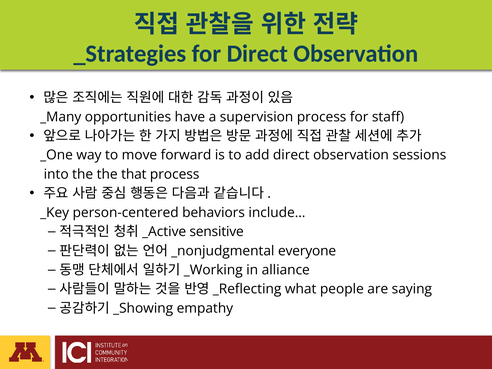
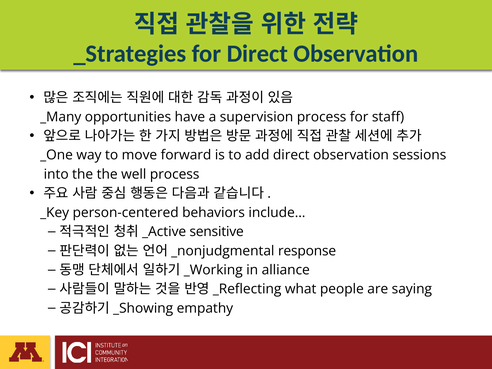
that: that -> well (134, 174)
everyone: everyone -> response (307, 251)
